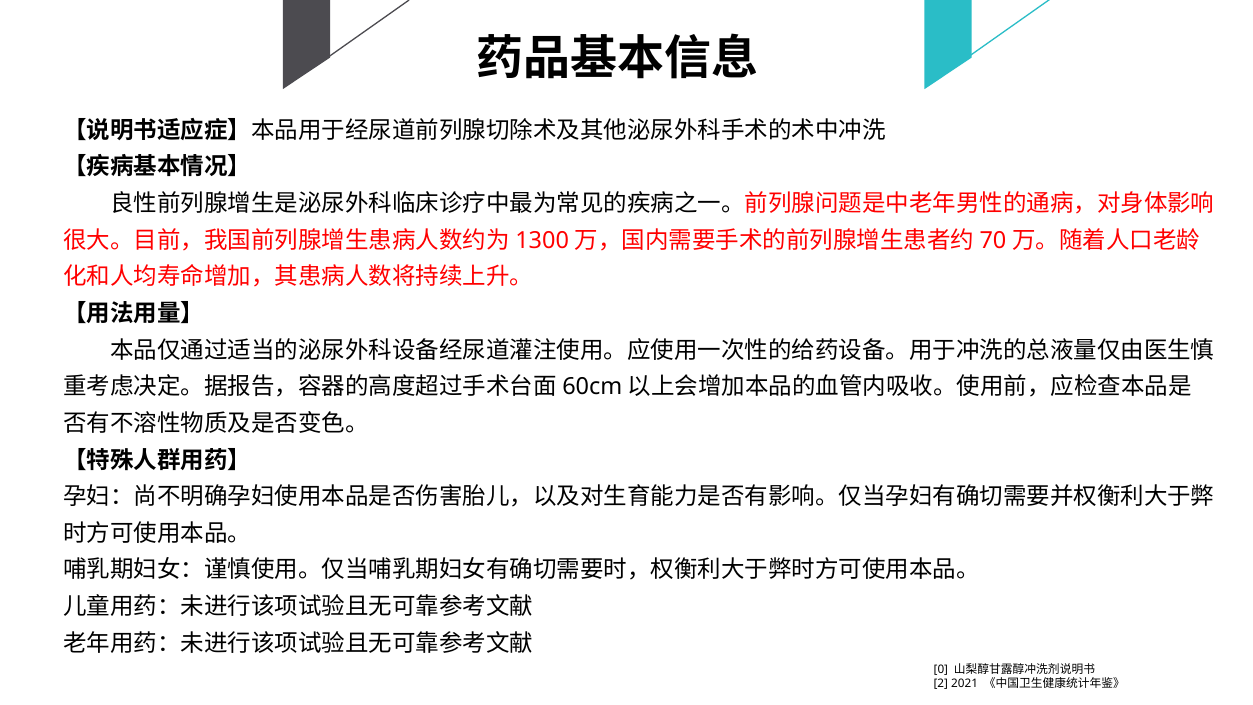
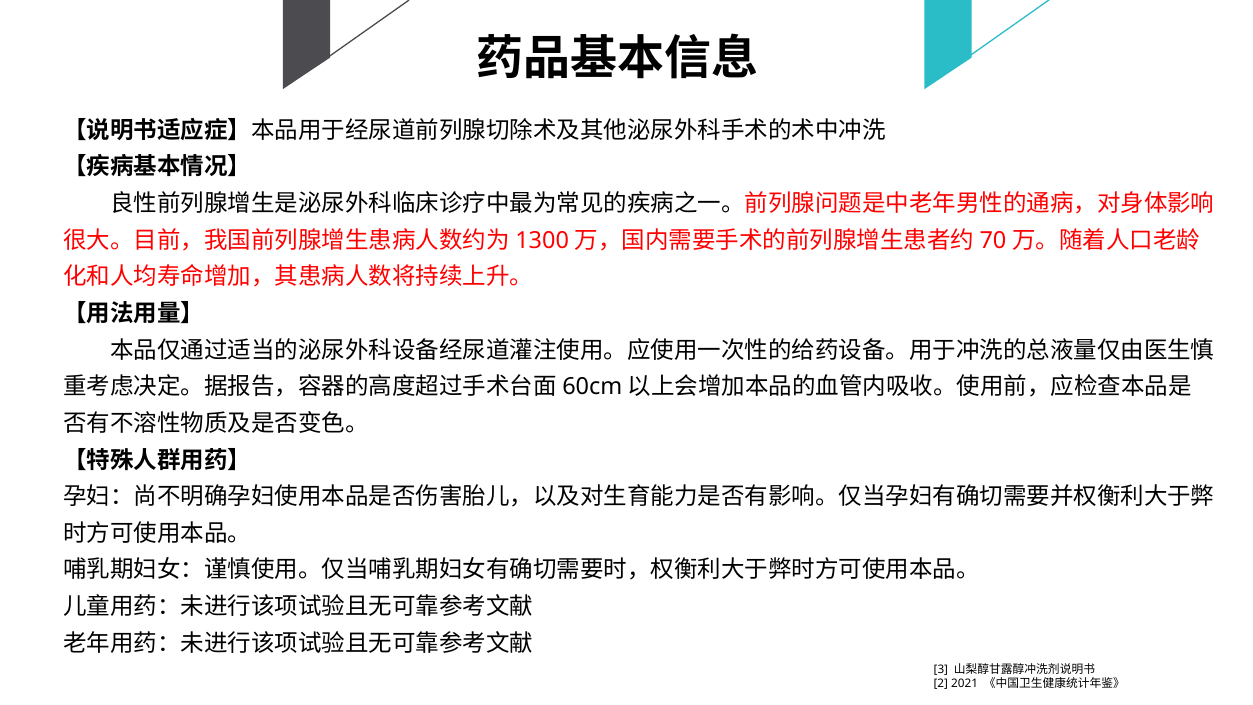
0: 0 -> 3 (941, 669)
